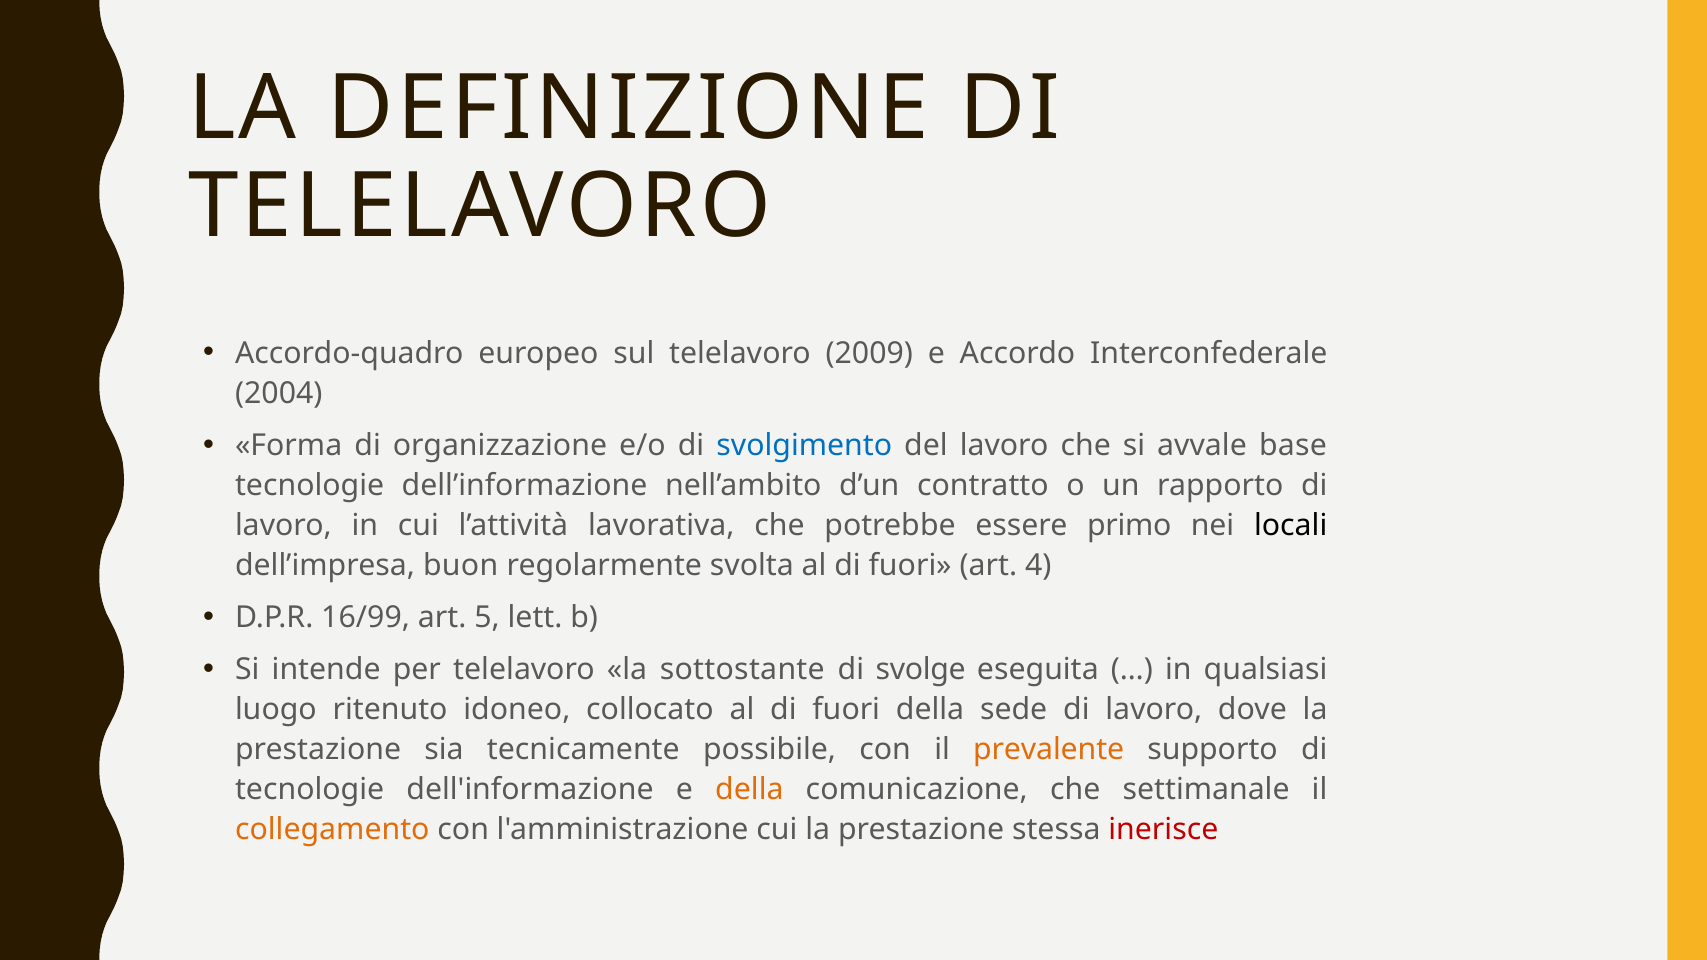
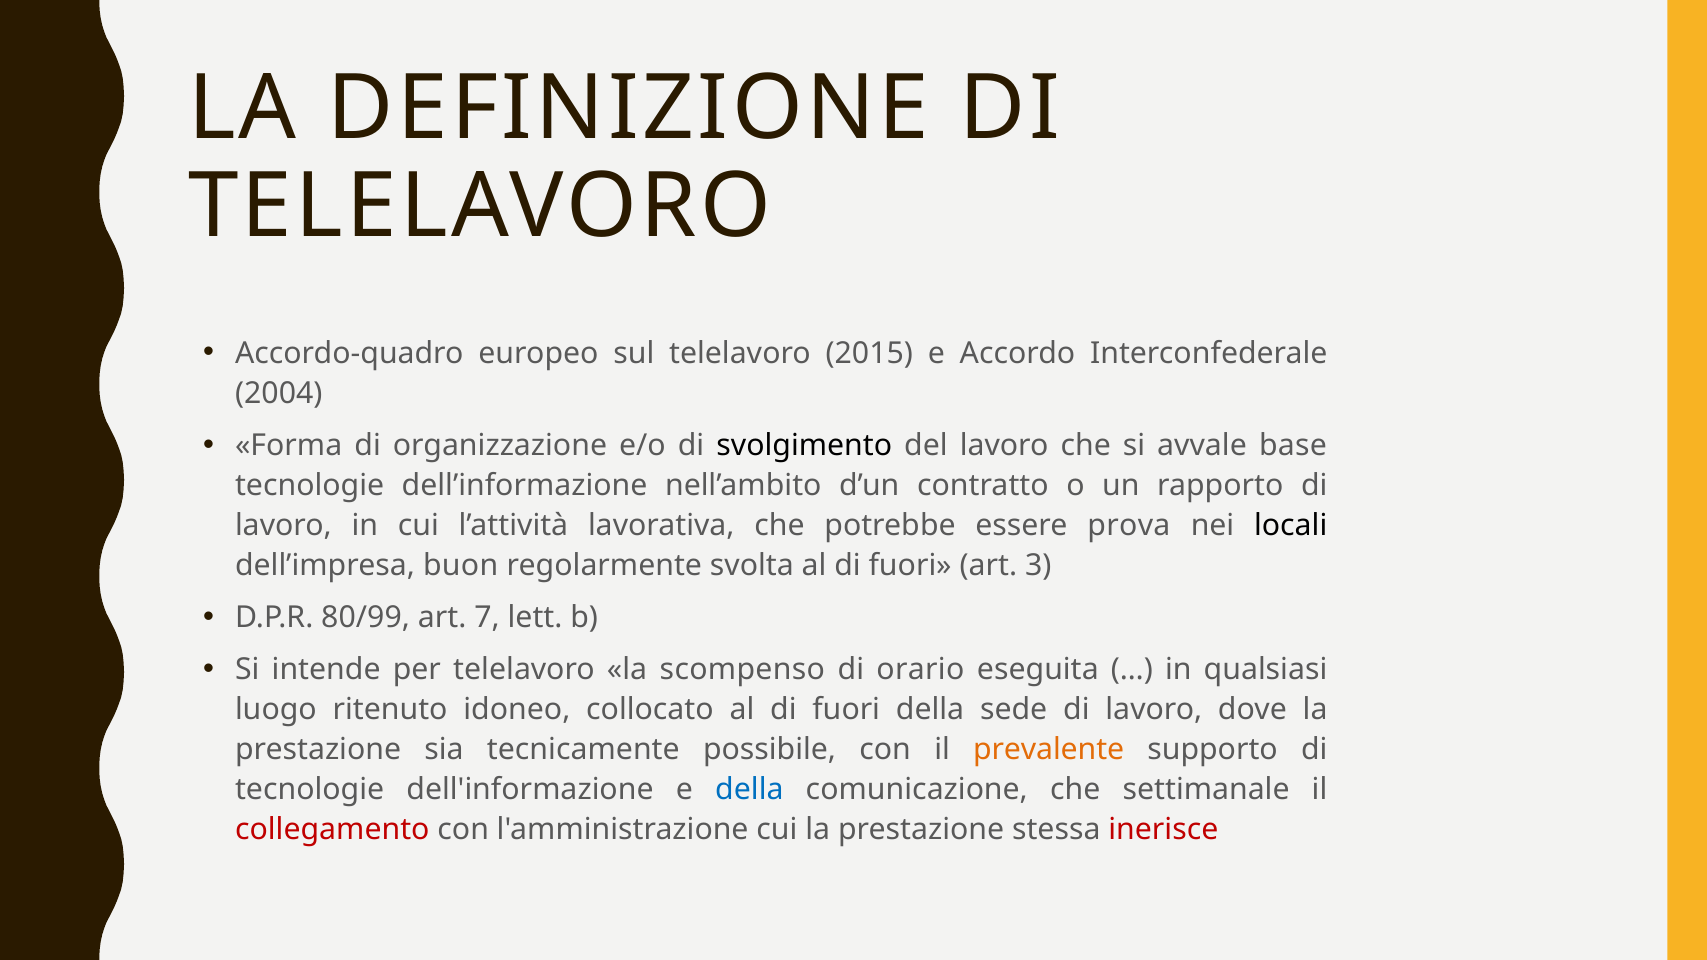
2009: 2009 -> 2015 (869, 353)
svolgimento colour: blue -> black (804, 446)
primo: primo -> prova (1129, 525)
4: 4 -> 3 (1038, 565)
16/99: 16/99 -> 80/99 (366, 618)
5: 5 -> 7 (487, 618)
sottostante: sottostante -> scompenso (742, 670)
svolge: svolge -> orario (920, 670)
della colour: orange -> blue (749, 790)
collegamento colour: orange -> red (332, 830)
